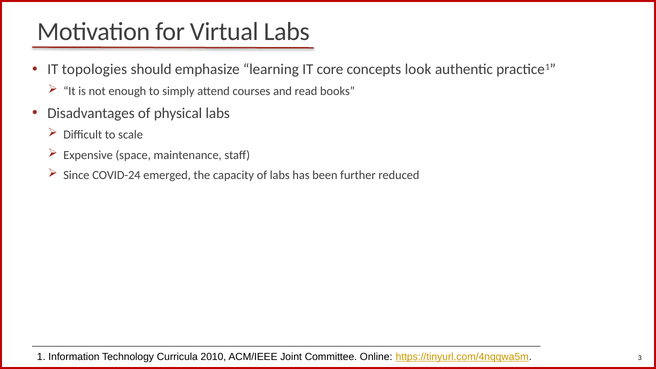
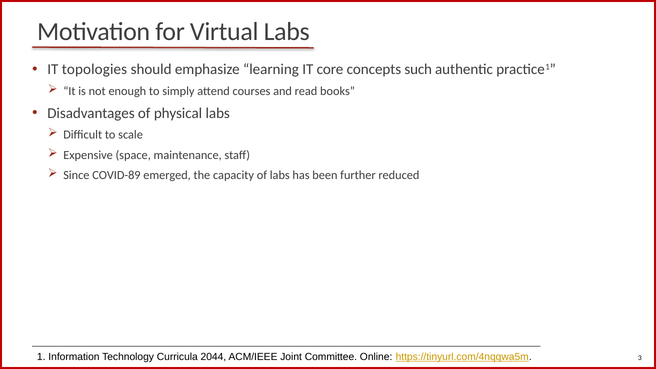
look: look -> such (418, 69)
COVID-24: COVID-24 -> COVID-89 (116, 175)
2010: 2010 -> 2044 (213, 357)
